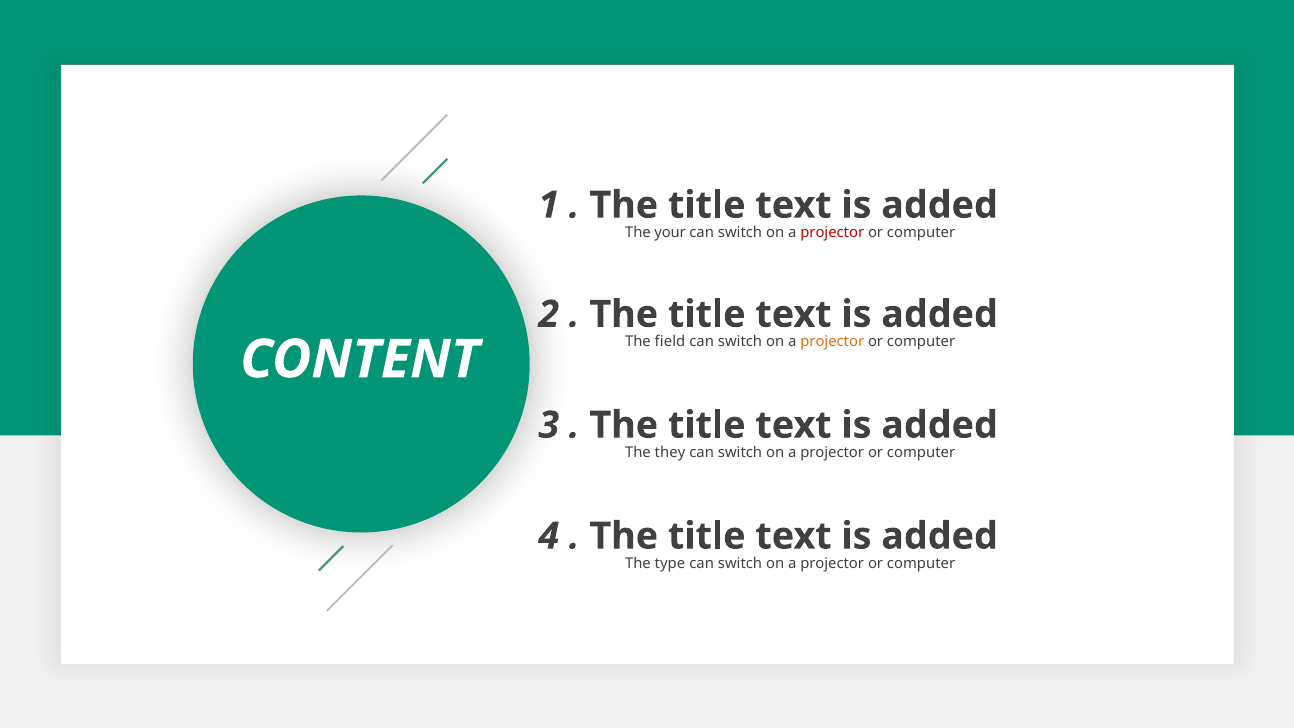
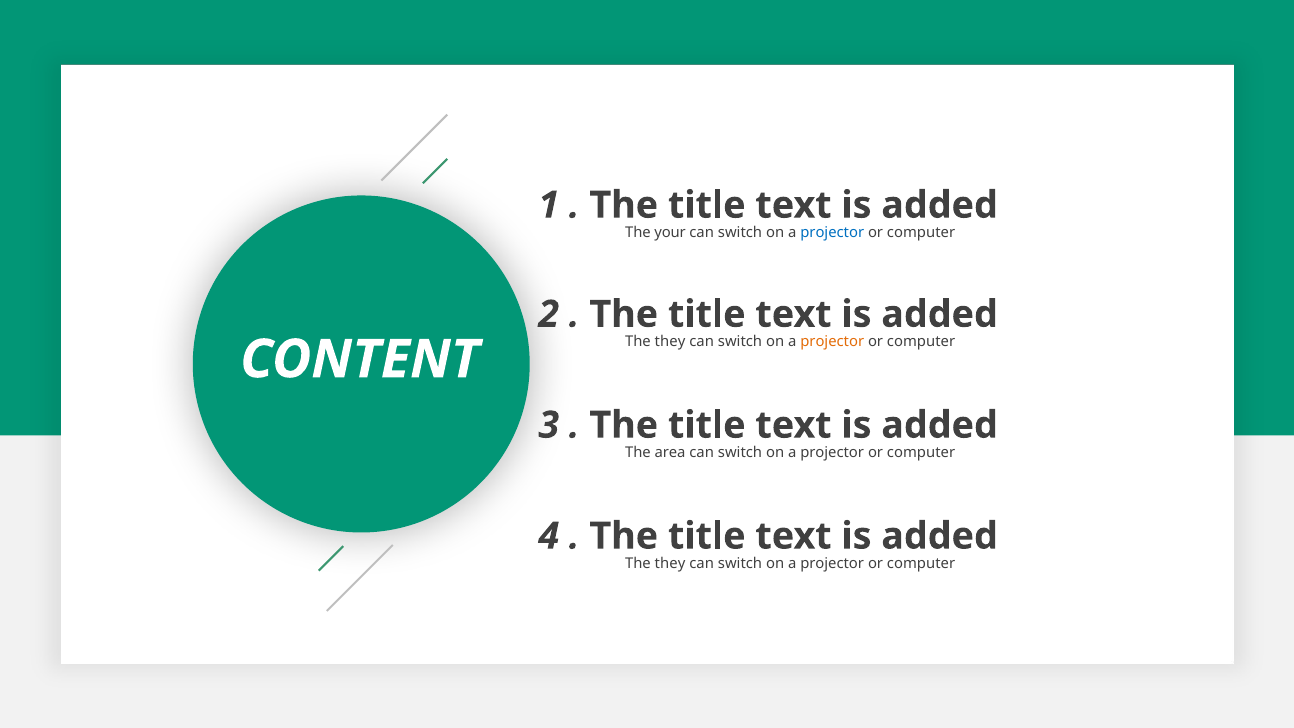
projector colour: red -> blue (832, 232)
field: field -> they (670, 342)
they: they -> area (670, 452)
type: type -> they (670, 563)
